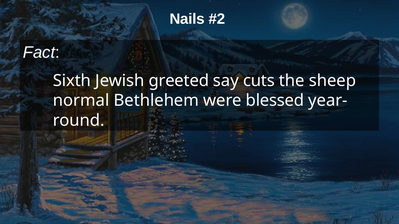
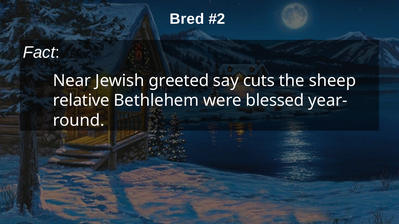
Nails: Nails -> Bred (187, 19)
Sixth: Sixth -> Near (72, 81)
normal: normal -> relative (81, 101)
